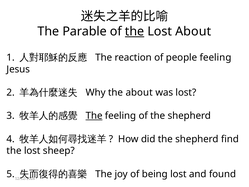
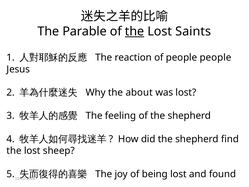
Lost About: About -> Saints (193, 31)
people feeling: feeling -> people (216, 58)
The underline: present -> none (94, 116)
